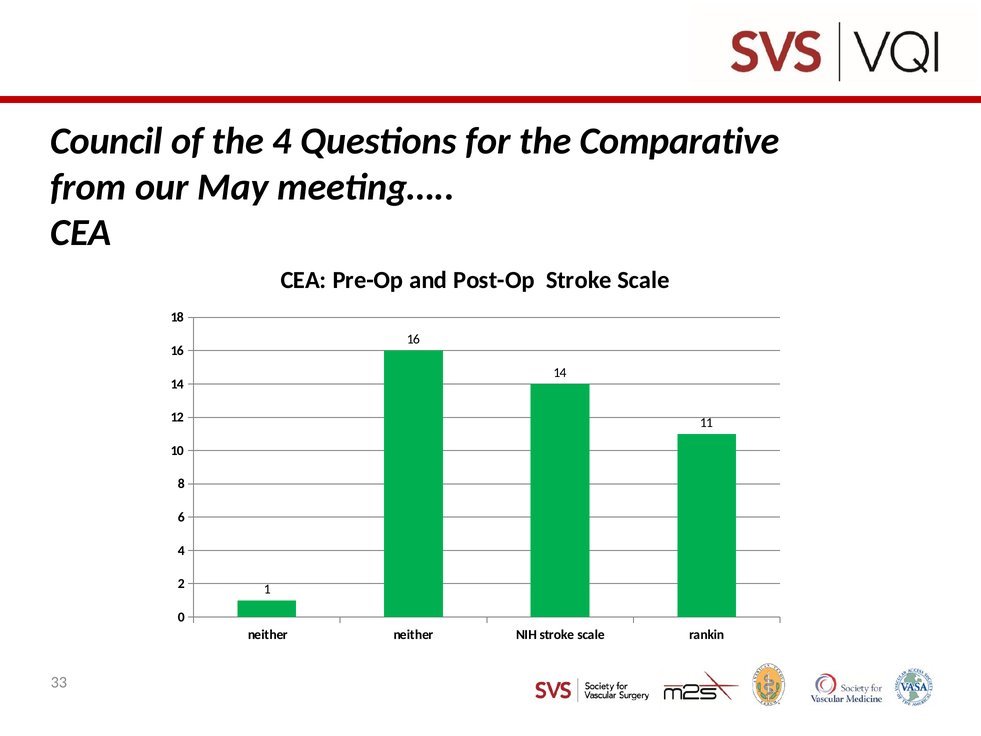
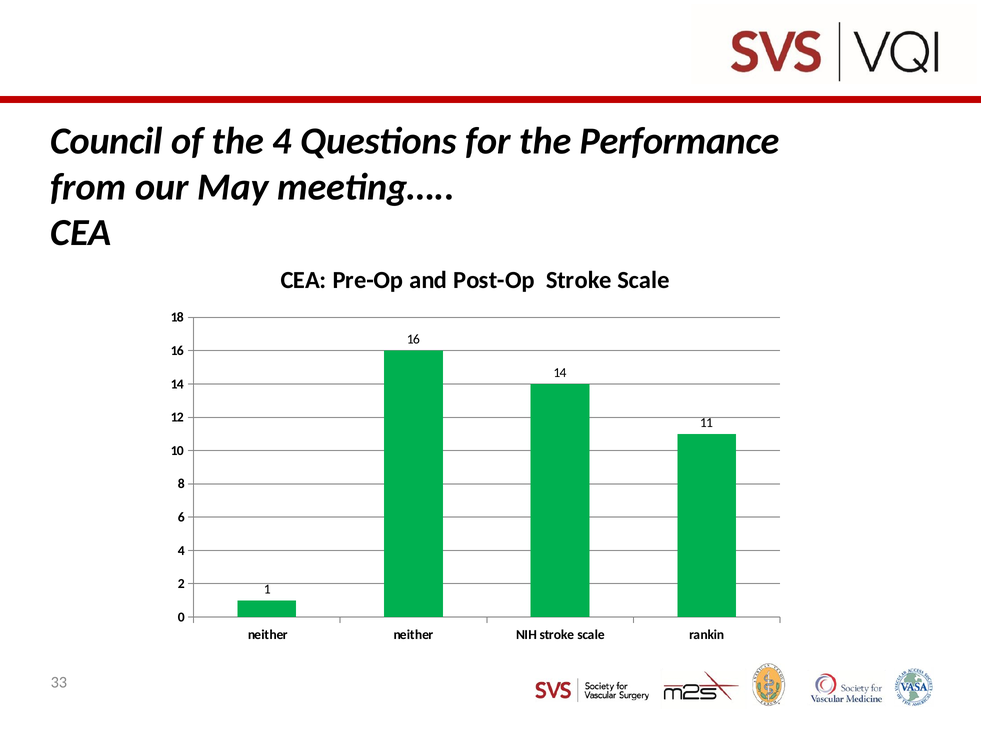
Comparative: Comparative -> Performance (680, 141)
